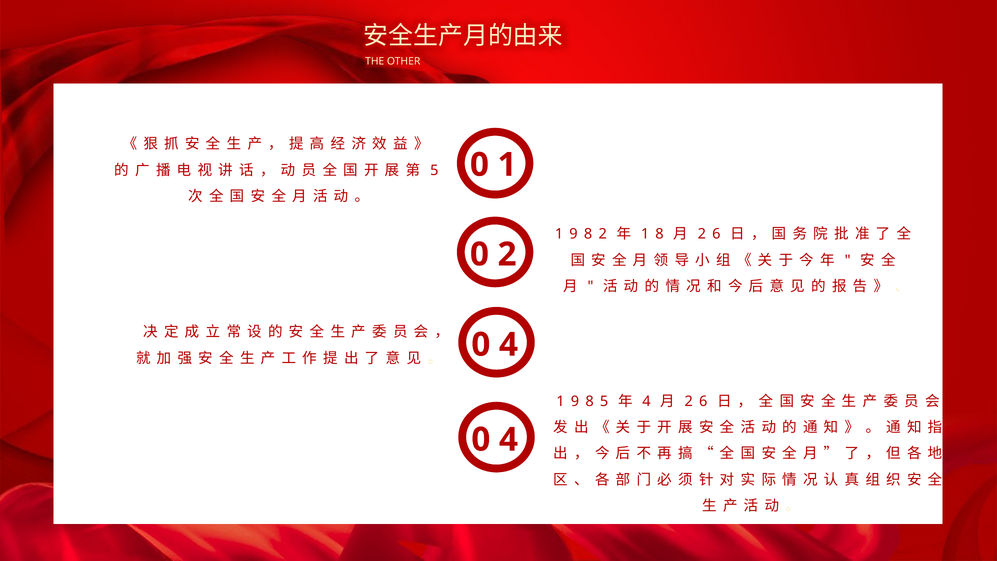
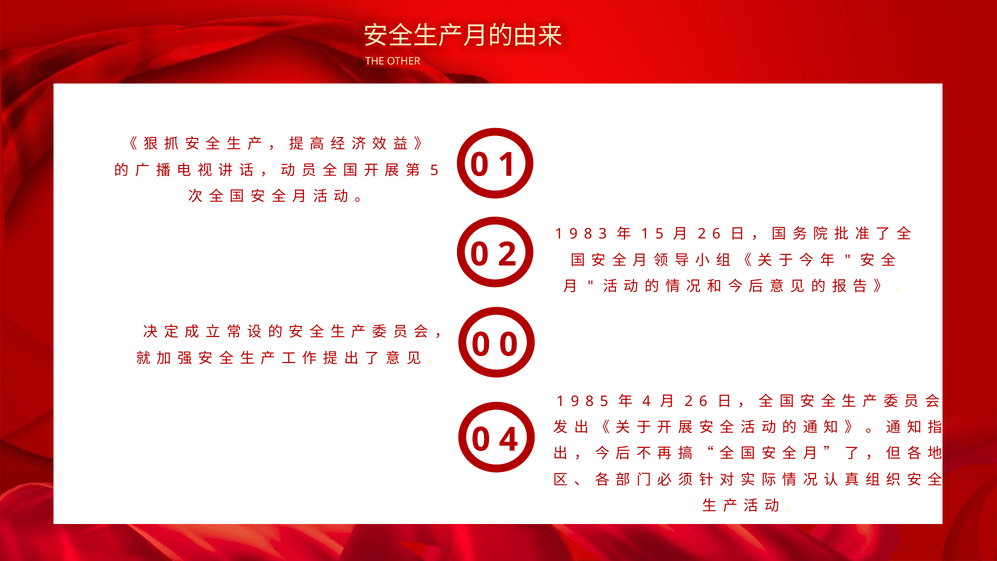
2: 2 -> 3 (603, 234)
1 8: 8 -> 5 (659, 234)
4: 4 -> 0 (509, 345)
